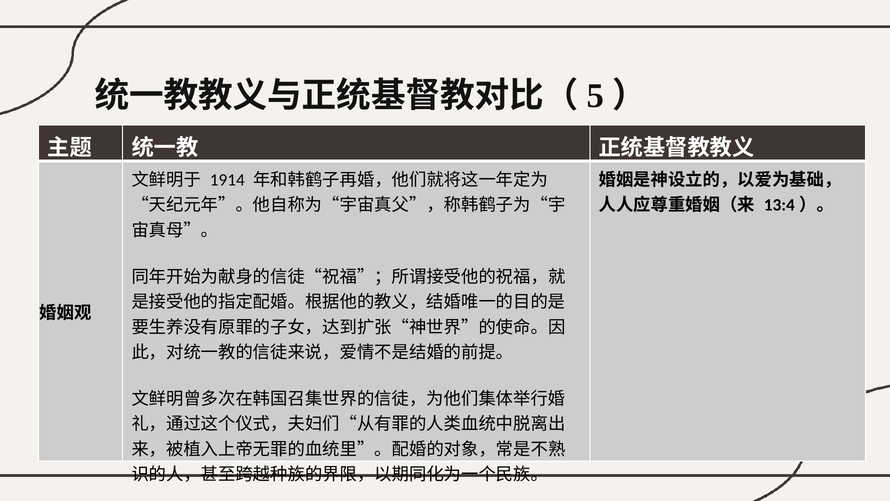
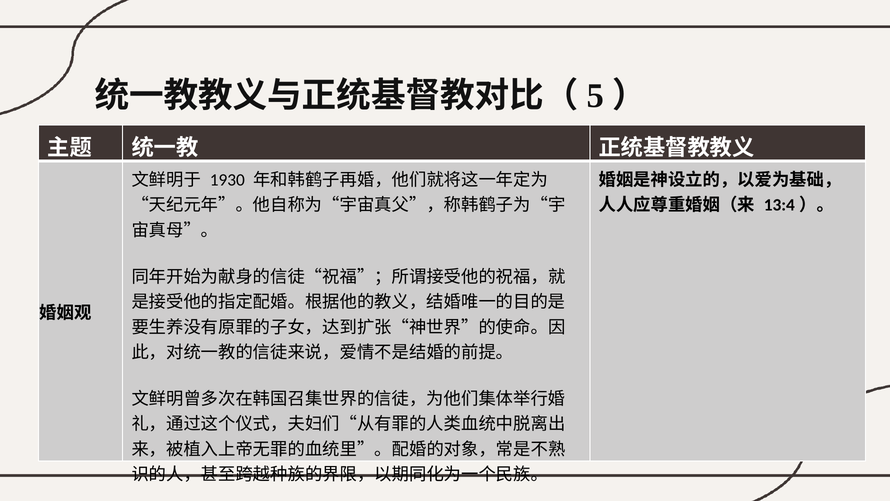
1914: 1914 -> 1930 (227, 180)
